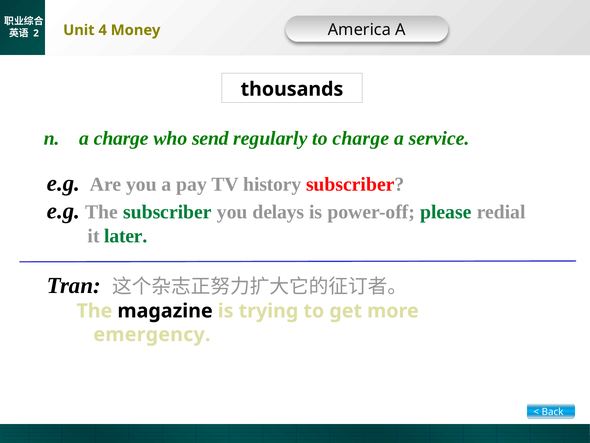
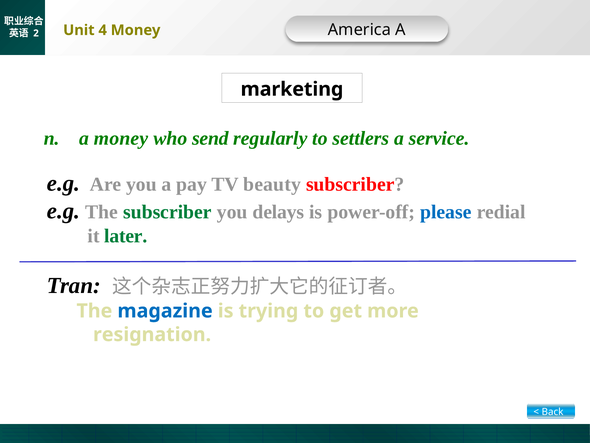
thousands: thousands -> marketing (292, 89)
a charge: charge -> money (121, 138)
to charge: charge -> settlers (361, 138)
history: history -> beauty (272, 184)
please colour: green -> blue (446, 212)
magazine colour: black -> blue (165, 311)
emergency: emergency -> resignation (152, 334)
